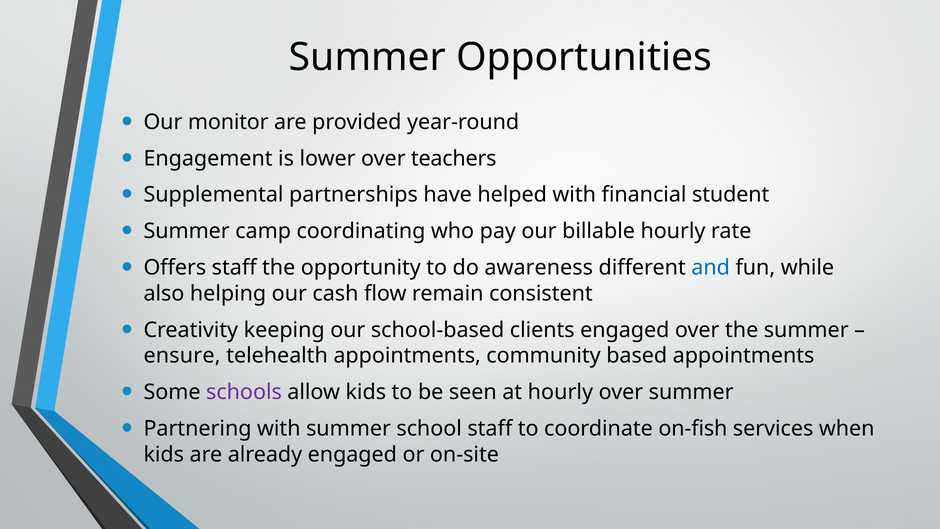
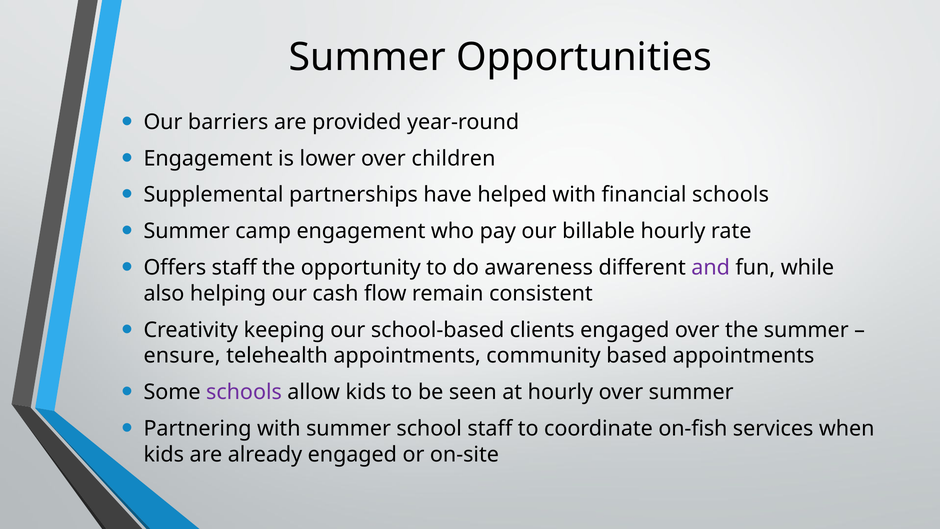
monitor: monitor -> barriers (228, 122)
teachers: teachers -> children (454, 158)
financial student: student -> schools (731, 195)
camp coordinating: coordinating -> engagement (361, 231)
and colour: blue -> purple (711, 268)
